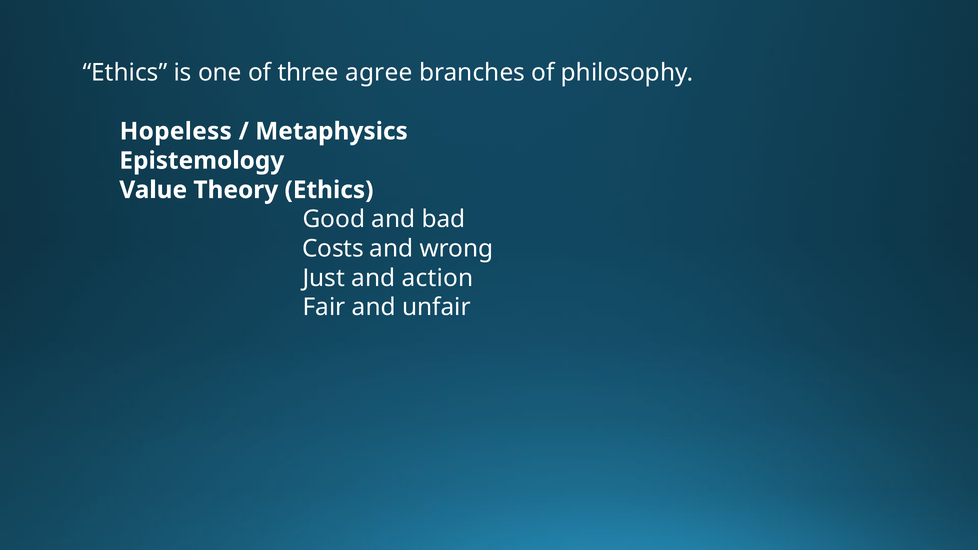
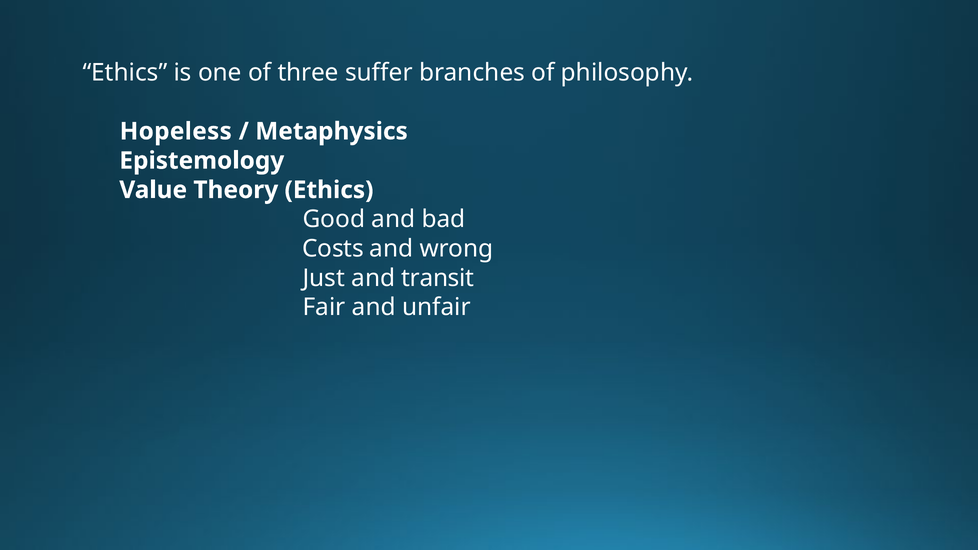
agree: agree -> suffer (379, 73)
action: action -> transit (438, 278)
